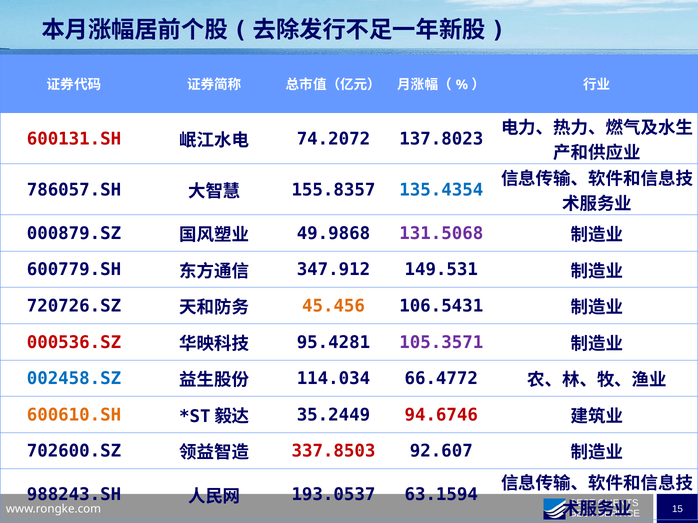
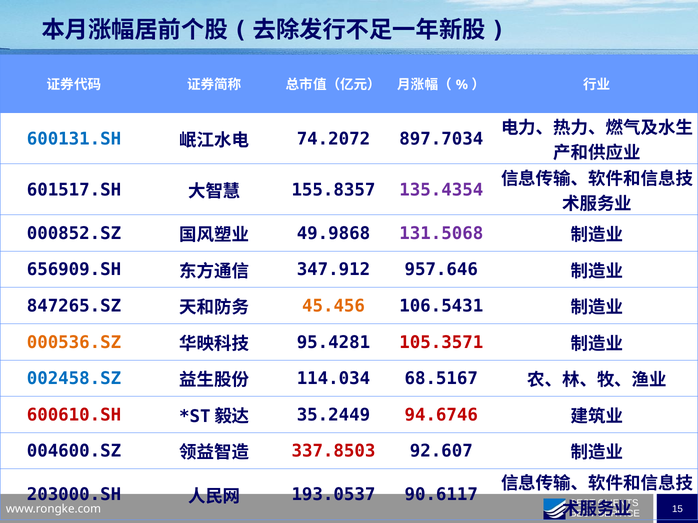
600131.SH colour: red -> blue (74, 139)
137.8023: 137.8023 -> 897.7034 (441, 139)
786057.SH: 786057.SH -> 601517.SH (74, 190)
135.4354 colour: blue -> purple (441, 190)
000879.SZ: 000879.SZ -> 000852.SZ (74, 234)
600779.SH: 600779.SH -> 656909.SH (74, 270)
149.531: 149.531 -> 957.646 (441, 270)
720726.SZ: 720726.SZ -> 847265.SZ (74, 306)
000536.SZ colour: red -> orange (74, 343)
105.3571 colour: purple -> red (441, 343)
66.4772: 66.4772 -> 68.5167 (441, 379)
600610.SH colour: orange -> red (74, 415)
702600.SZ: 702600.SZ -> 004600.SZ (74, 452)
988243.SH: 988243.SH -> 203000.SH (74, 495)
63.1594: 63.1594 -> 90.6117 (441, 495)
